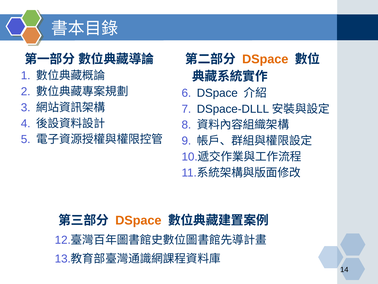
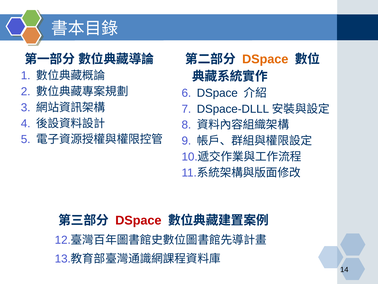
DSpace colour: orange -> red (138, 220)
